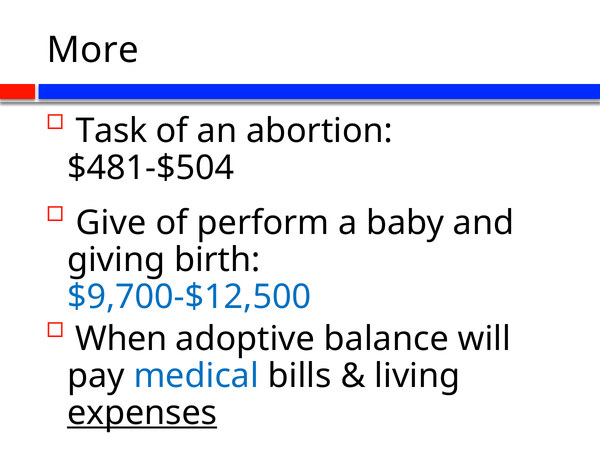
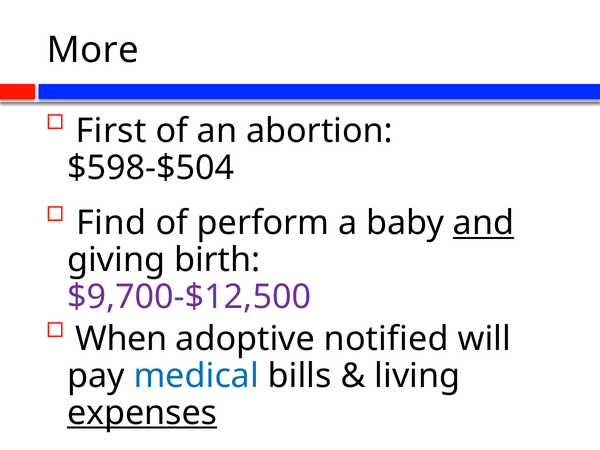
Task: Task -> First (111, 131)
$481-$504: $481-$504 -> $598-$504 (151, 168)
Give: Give -> Find (111, 223)
and underline: none -> present (484, 223)
$9,700-$12,500 colour: blue -> purple (189, 297)
balance: balance -> notified (386, 339)
